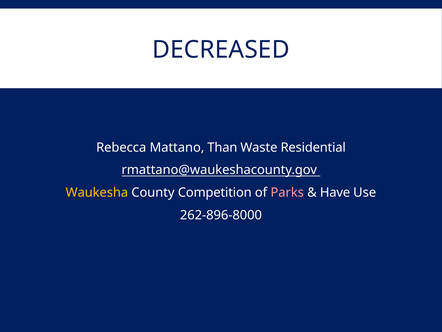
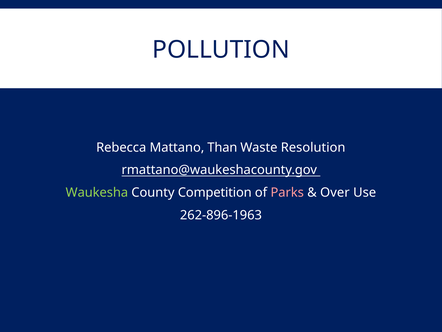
DECREASED: DECREASED -> POLLUTION (221, 50)
Residential: Residential -> Resolution (313, 147)
Waukesha colour: yellow -> light green (97, 192)
Have: Have -> Over (335, 192)
262-896-8000: 262-896-8000 -> 262-896-1963 (221, 215)
